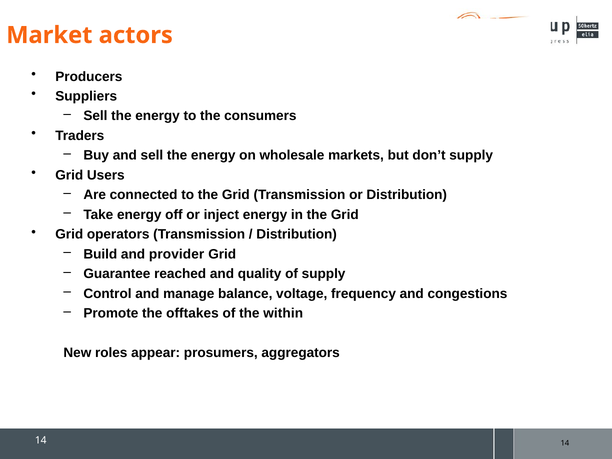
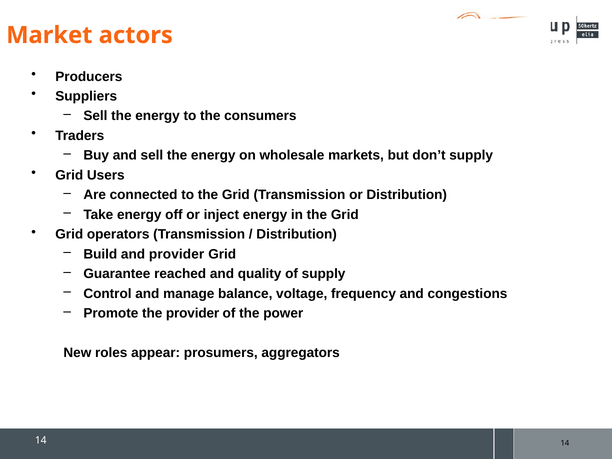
the offtakes: offtakes -> provider (193, 313)
within: within -> power (283, 313)
